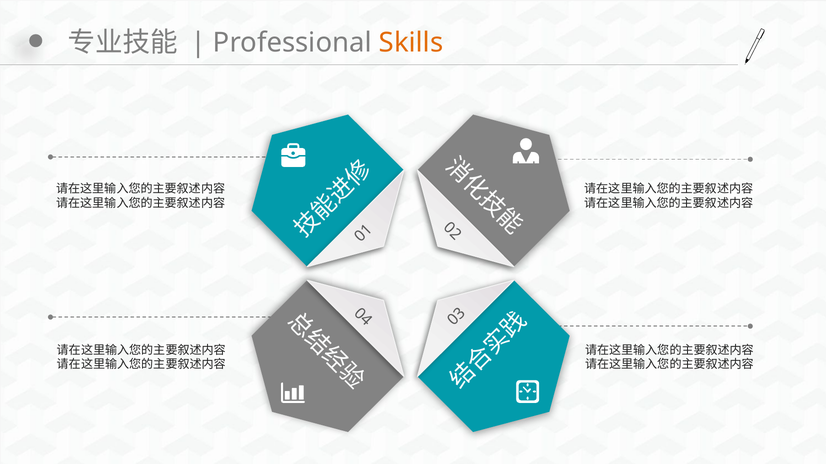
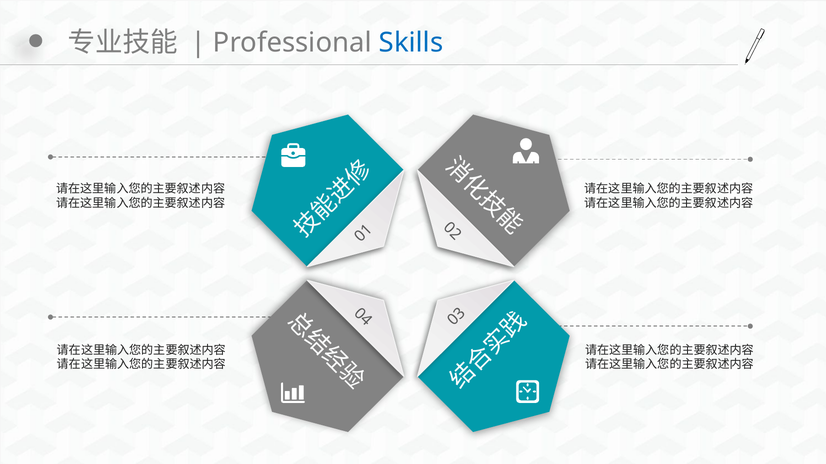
Skills colour: orange -> blue (411, 42)
